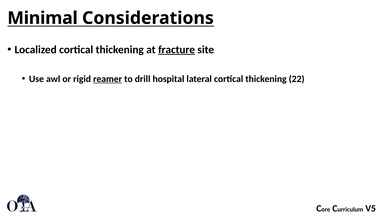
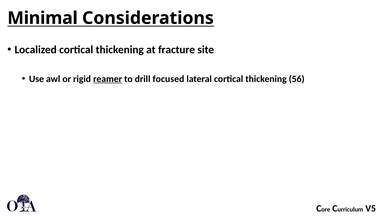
fracture underline: present -> none (177, 50)
hospital: hospital -> focused (168, 79)
22: 22 -> 56 (297, 79)
